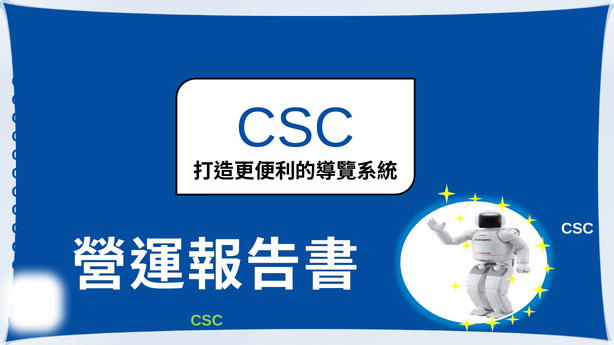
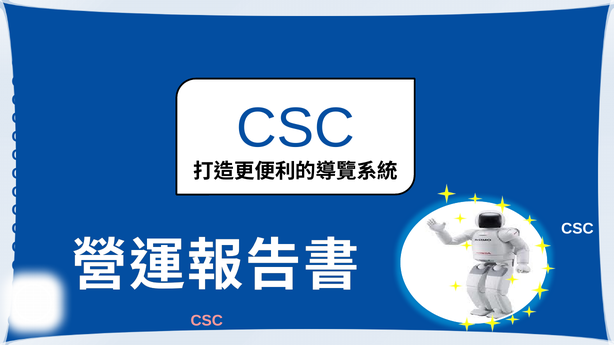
CSC colour: light green -> pink (207, 321)
